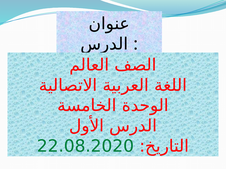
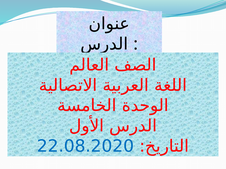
22.08.2020 colour: green -> blue (85, 147)
